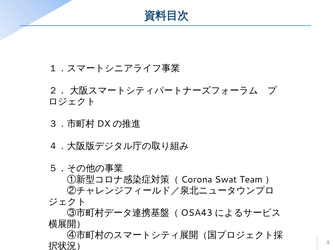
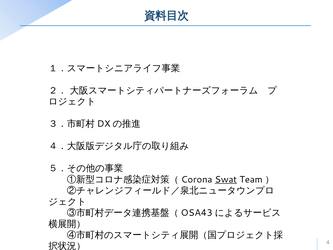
Swat underline: none -> present (226, 179)
